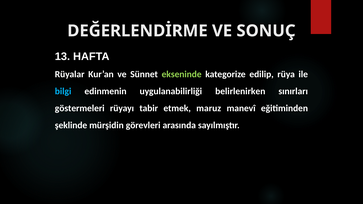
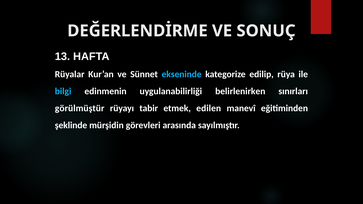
ekseninde colour: light green -> light blue (182, 74)
göstermeleri: göstermeleri -> görülmüştür (80, 108)
maruz: maruz -> edilen (209, 108)
